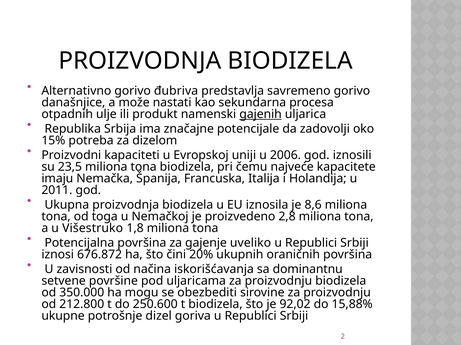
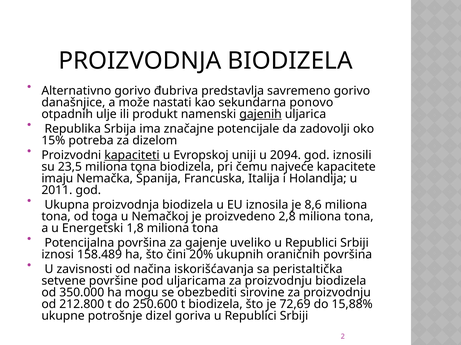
procesa: procesa -> ponovo (311, 103)
kapaciteti underline: none -> present (132, 156)
2006: 2006 -> 2094 (285, 156)
Višestruko: Višestruko -> Energetski (93, 229)
676.872: 676.872 -> 158.489 (100, 255)
dominantnu: dominantnu -> peristaltička (308, 270)
92,02: 92,02 -> 72,69 (295, 305)
